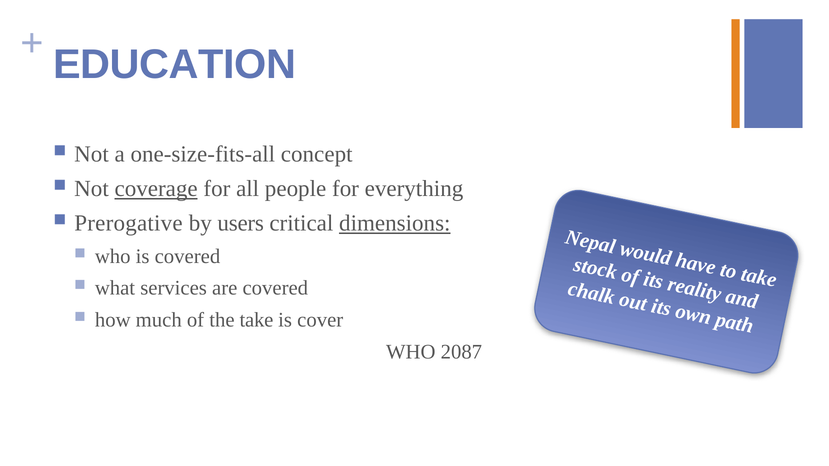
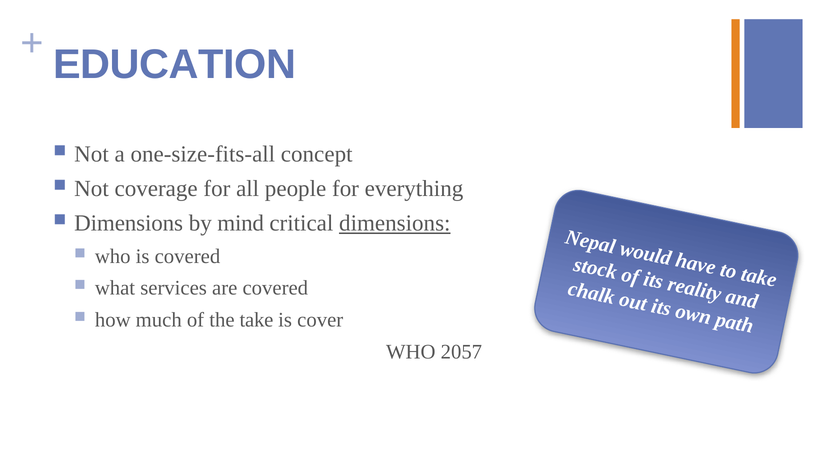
coverage underline: present -> none (156, 189)
Prerogative: Prerogative -> Dimensions (129, 224)
users: users -> mind (241, 224)
2087: 2087 -> 2057 (461, 352)
